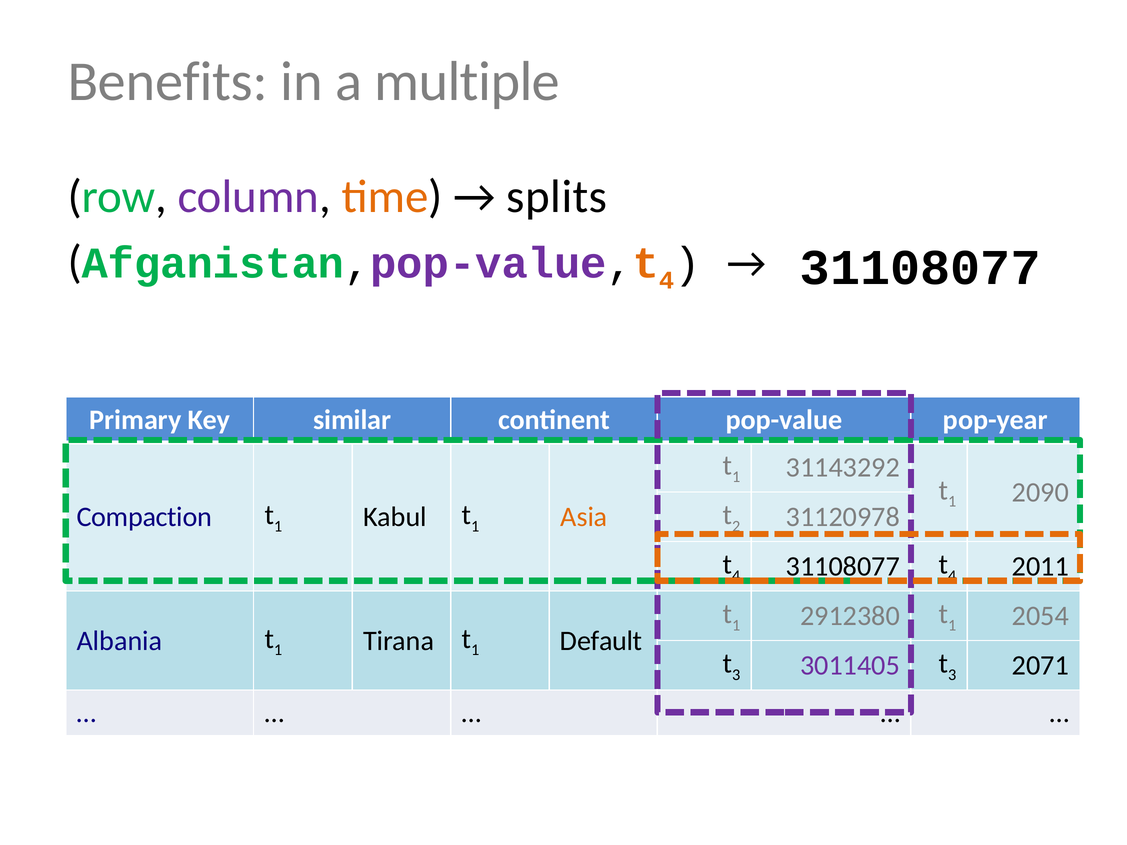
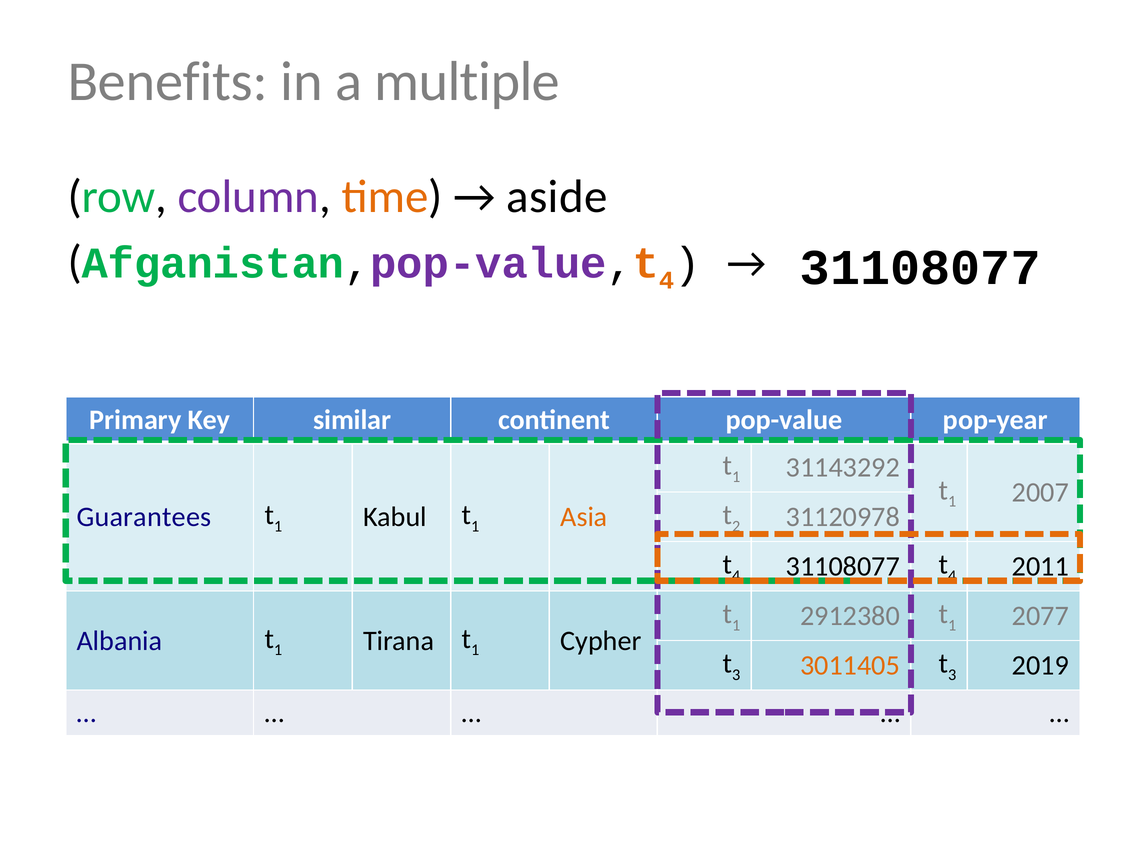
splits: splits -> aside (557, 197)
2090: 2090 -> 2007 (1040, 492)
Compaction: Compaction -> Guarantees (144, 517)
2054: 2054 -> 2077 (1040, 616)
Default: Default -> Cypher (601, 641)
3011405 colour: purple -> orange (850, 666)
2071: 2071 -> 2019 (1040, 666)
